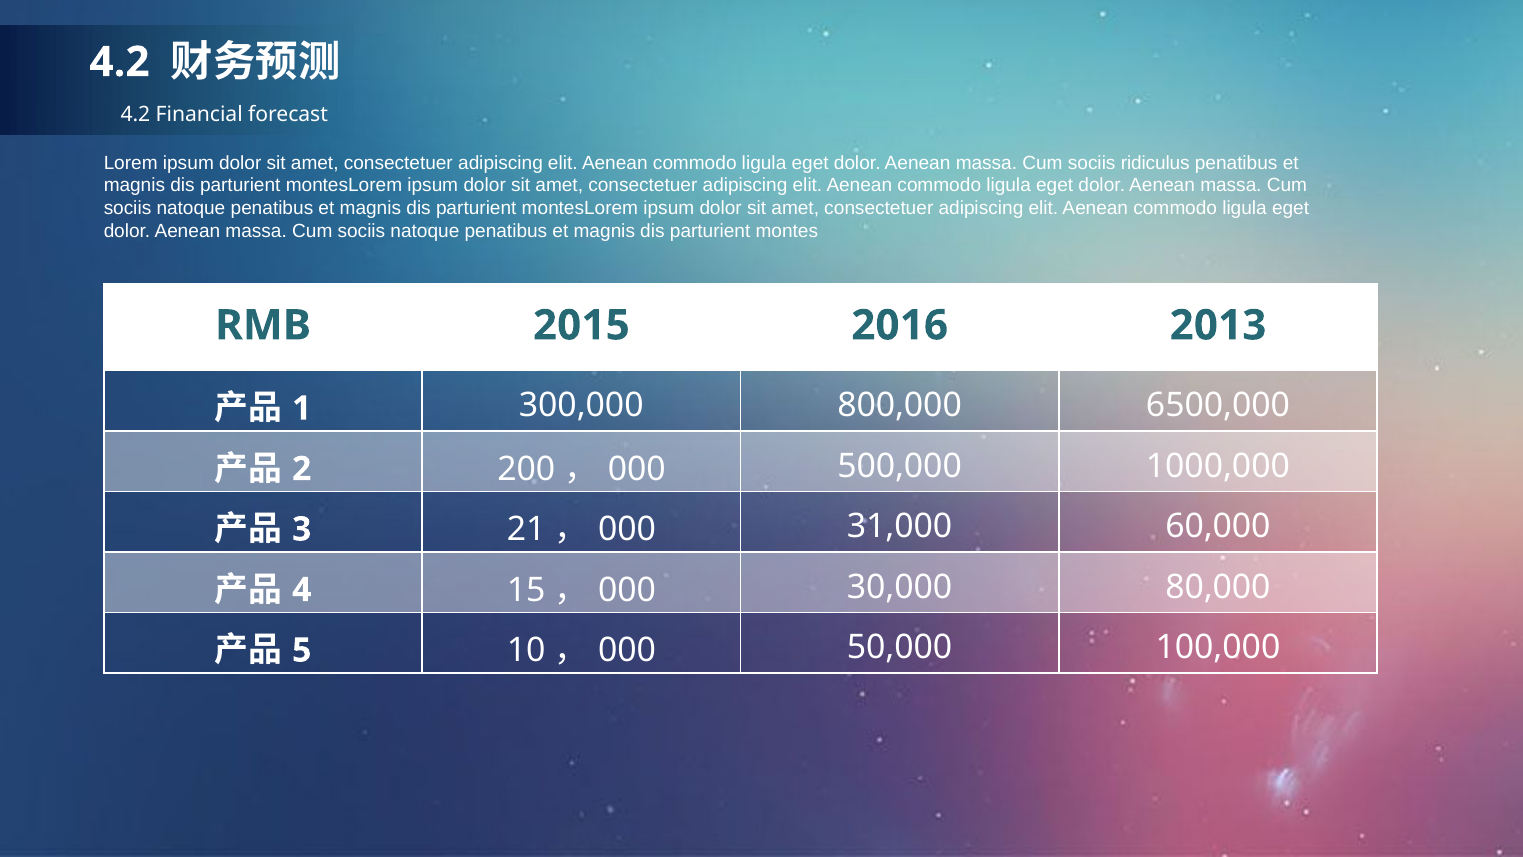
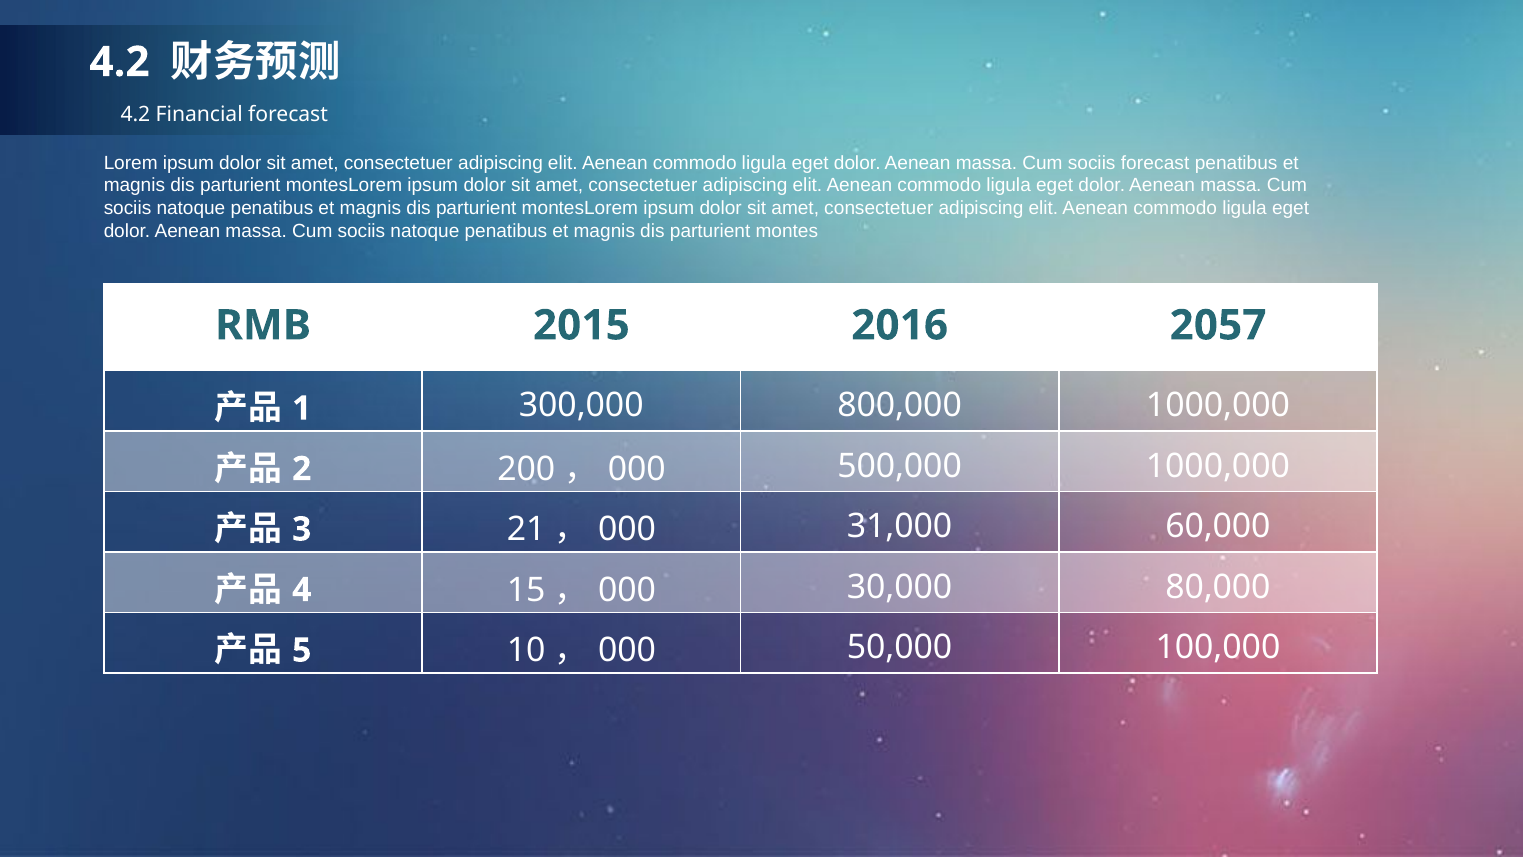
sociis ridiculus: ridiculus -> forecast (1155, 163)
2013: 2013 -> 2057 (1218, 325)
800,000 6500,000: 6500,000 -> 1000,000 (1218, 405)
